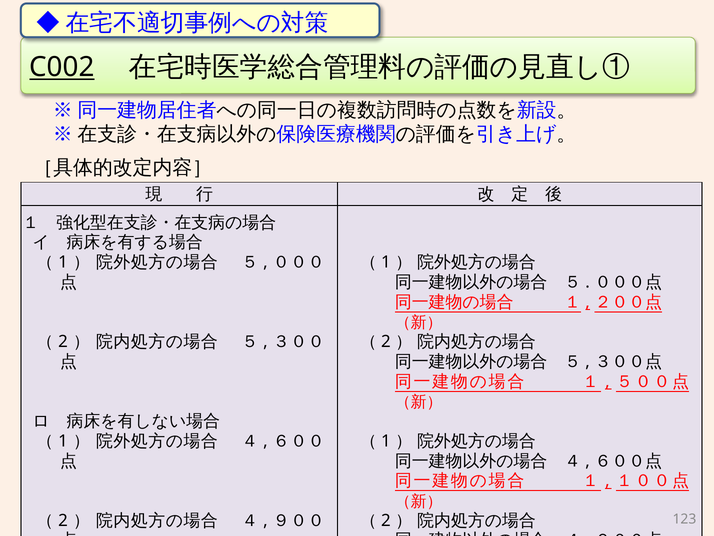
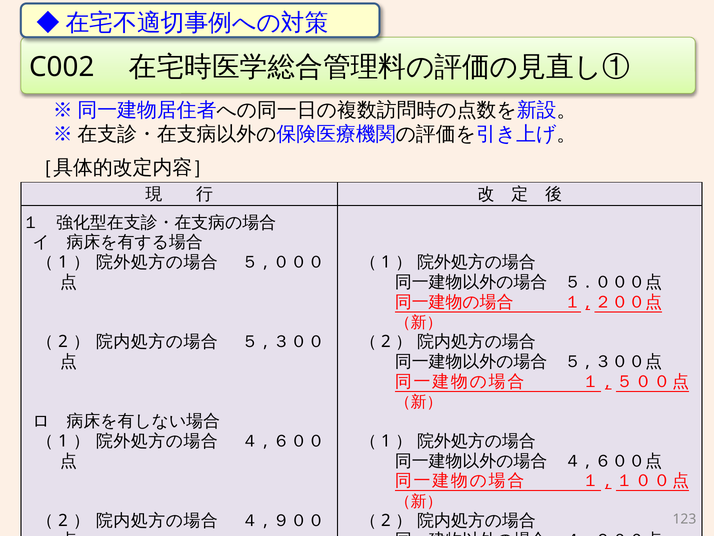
C002 underline: present -> none (62, 67)
